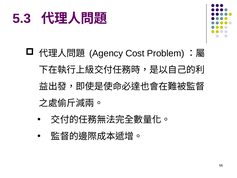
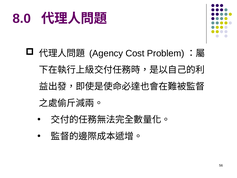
5.3: 5.3 -> 8.0 (22, 19)
